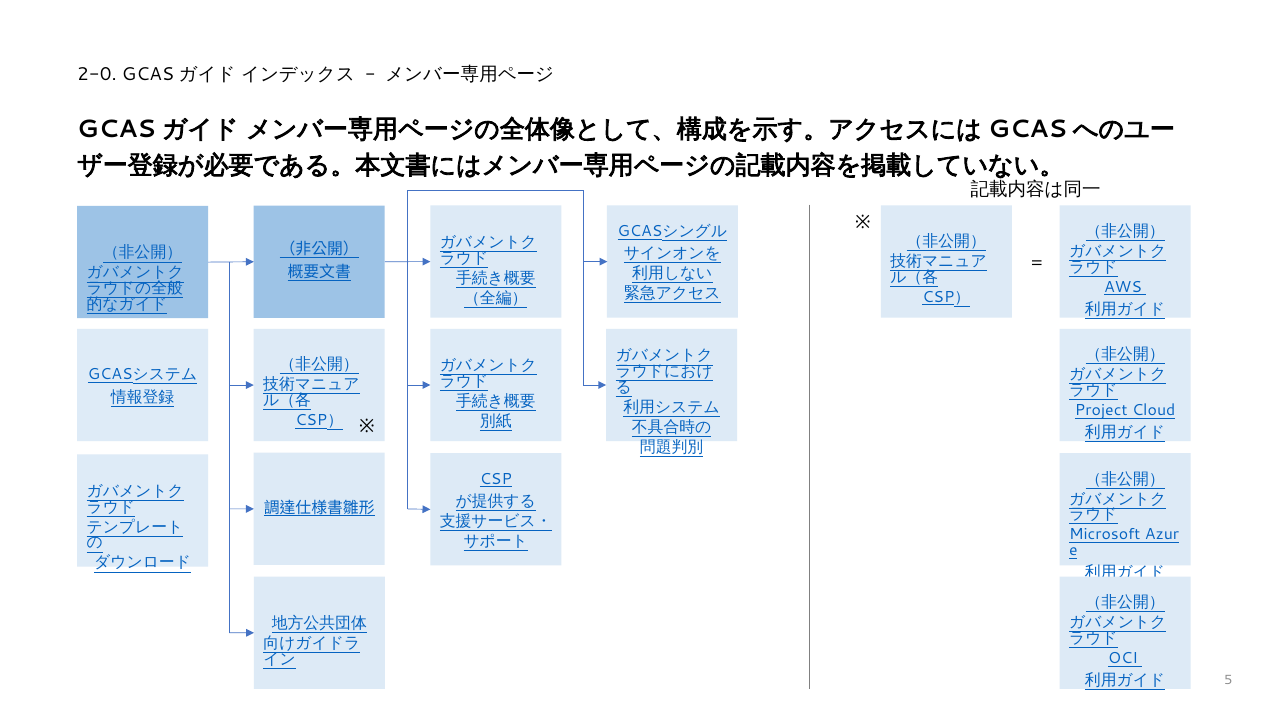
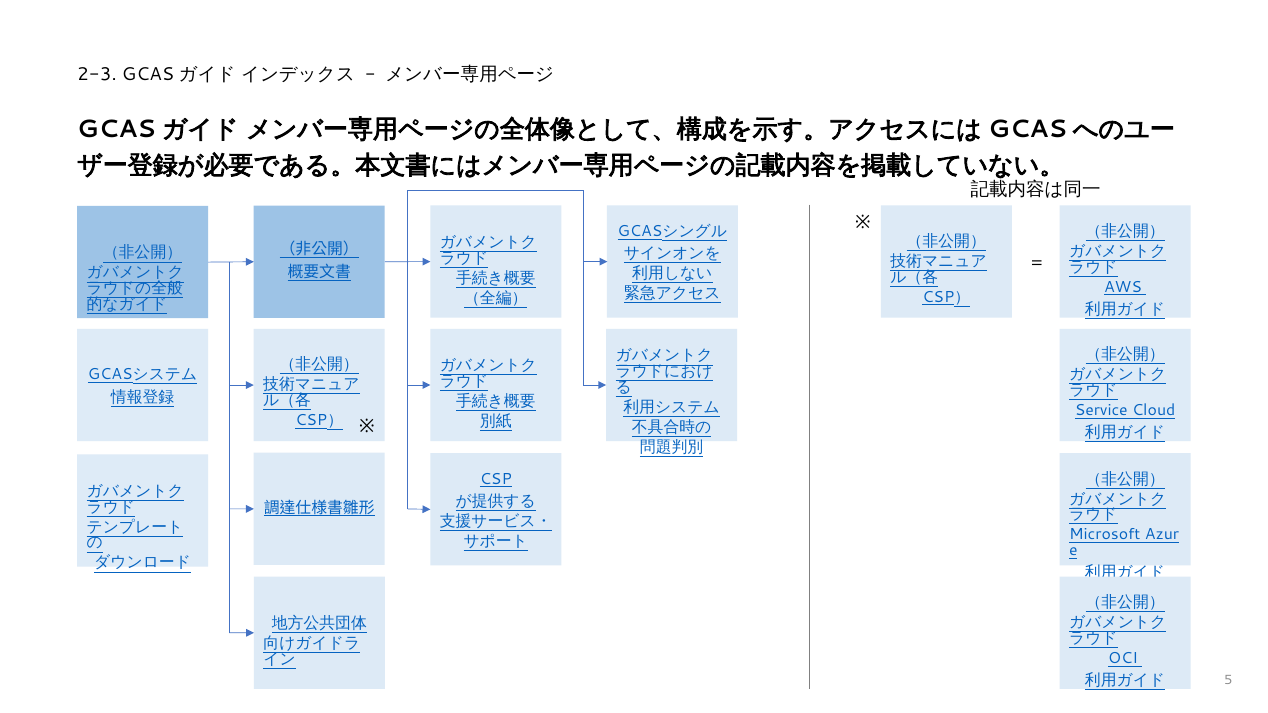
2-0: 2-0 -> 2-3 (97, 75)
Project: Project -> Service (1101, 410)
